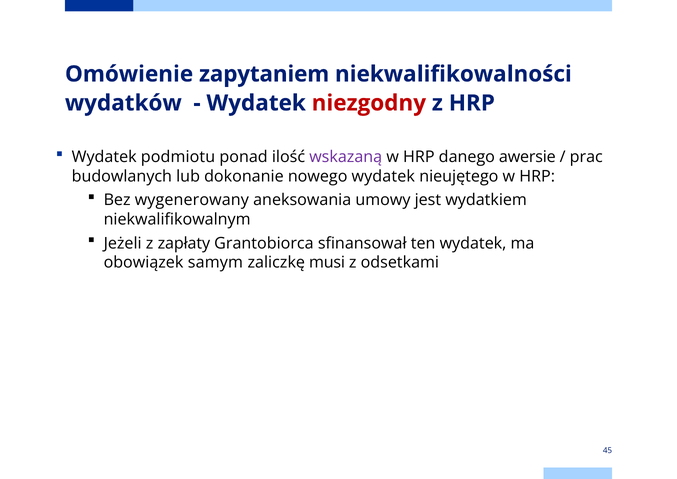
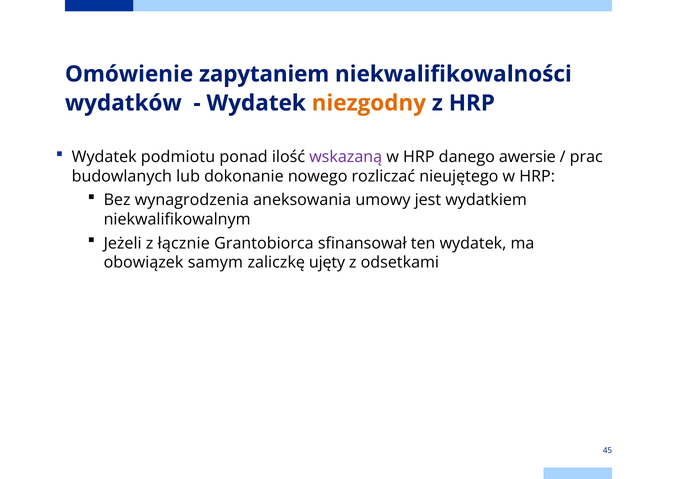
niezgodny colour: red -> orange (369, 103)
nowego wydatek: wydatek -> rozliczać (383, 176)
wygenerowany: wygenerowany -> wynagrodzenia (192, 200)
zapłaty: zapłaty -> łącznie (184, 243)
musi: musi -> ujęty (327, 262)
